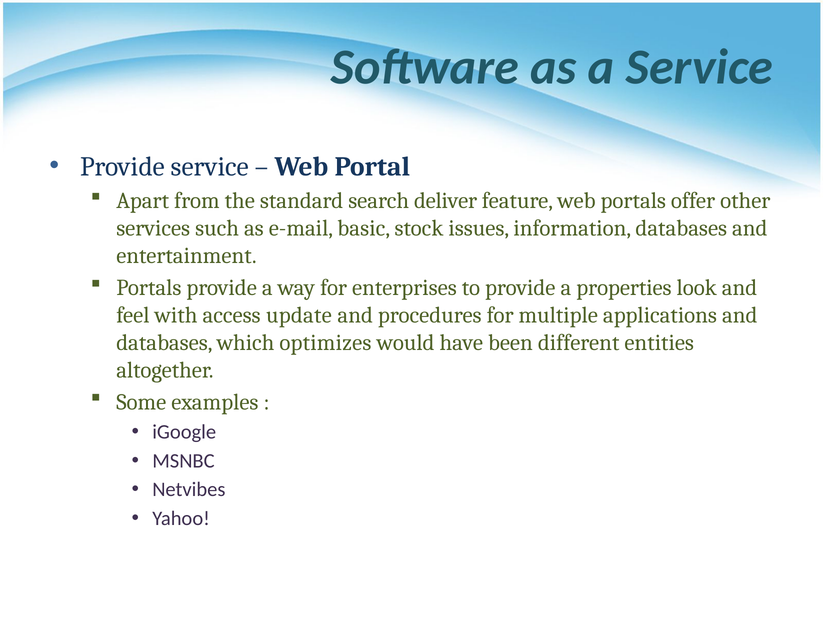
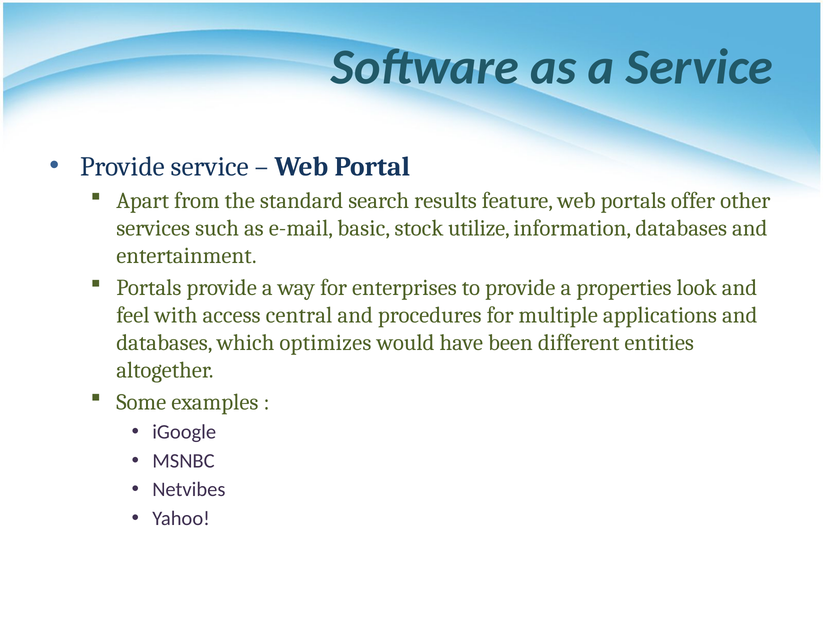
deliver: deliver -> results (446, 201)
issues: issues -> utilize (479, 228)
update: update -> central (299, 315)
